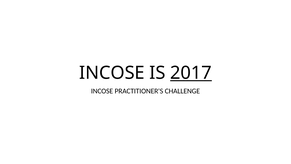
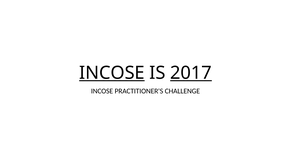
INCOSE underline: none -> present (112, 73)
